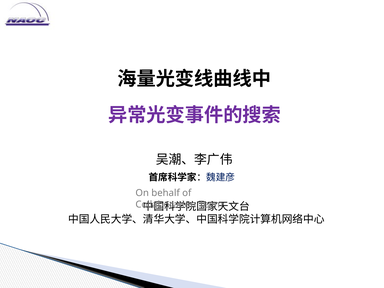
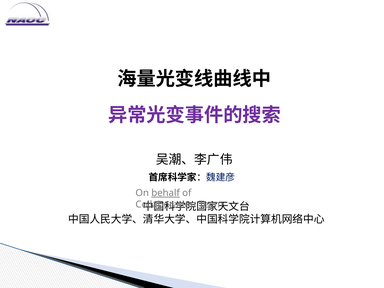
behalf underline: none -> present (166, 193)
